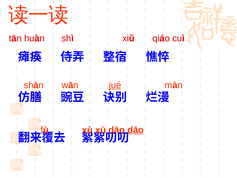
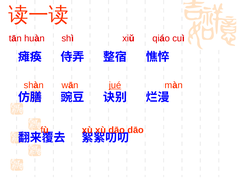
dāo underline: present -> none (136, 130)
